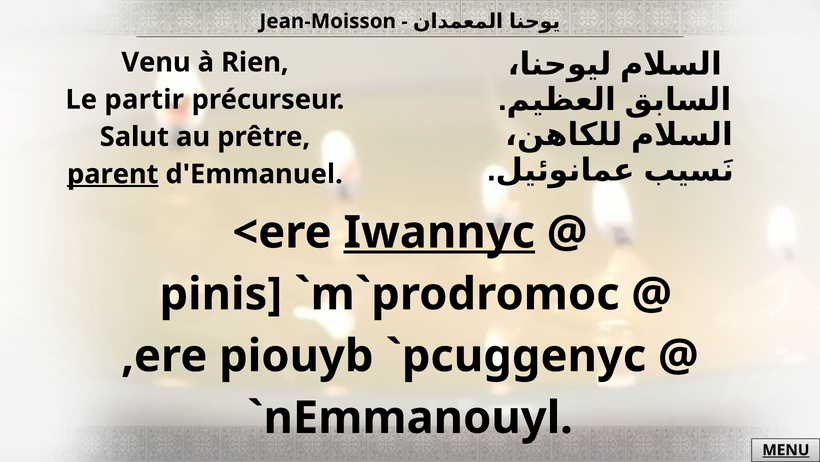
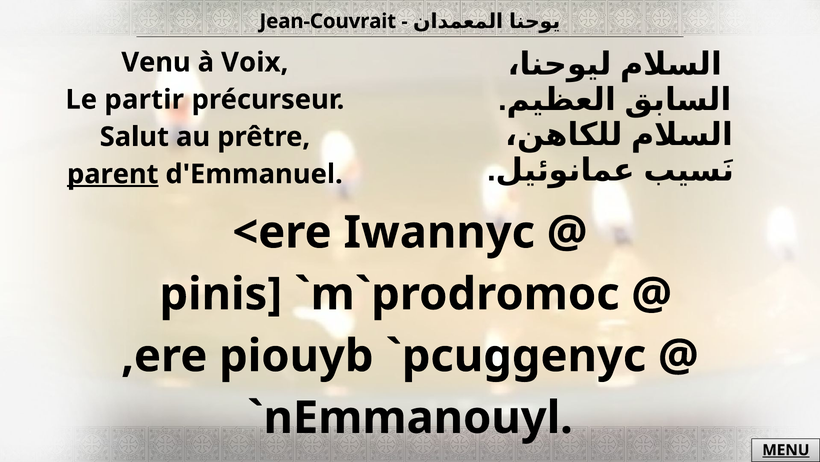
Jean-Moisson: Jean-Moisson -> Jean-Couvrait (328, 21)
Rien: Rien -> Voix (255, 62)
Iwannyc underline: present -> none (439, 232)
